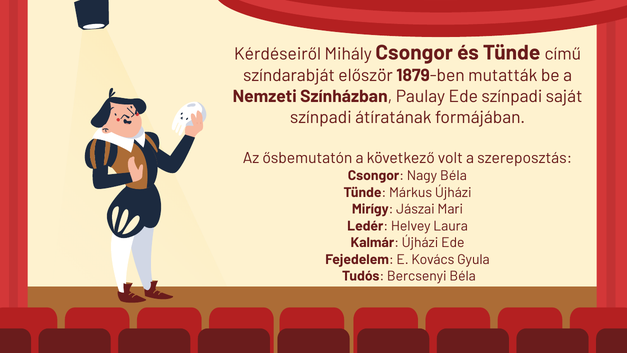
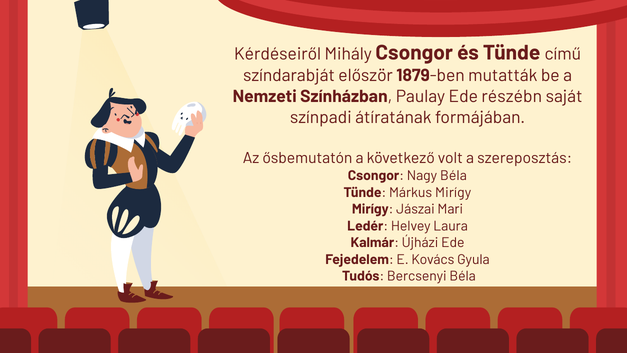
Ede színpadi: színpadi -> részébn (512, 96)
Márkus Újházi: Újházi -> Mirígy (453, 192)
